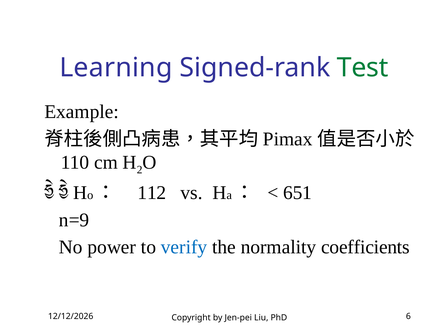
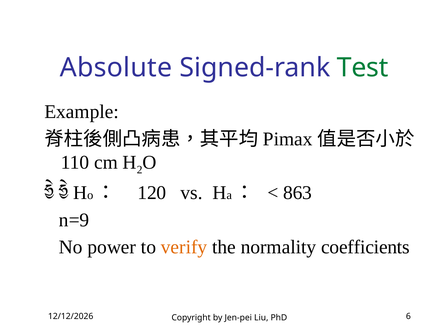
Learning: Learning -> Absolute (116, 68)
112: 112 -> 120 (152, 193)
651: 651 -> 863 (298, 193)
verify colour: blue -> orange (184, 247)
